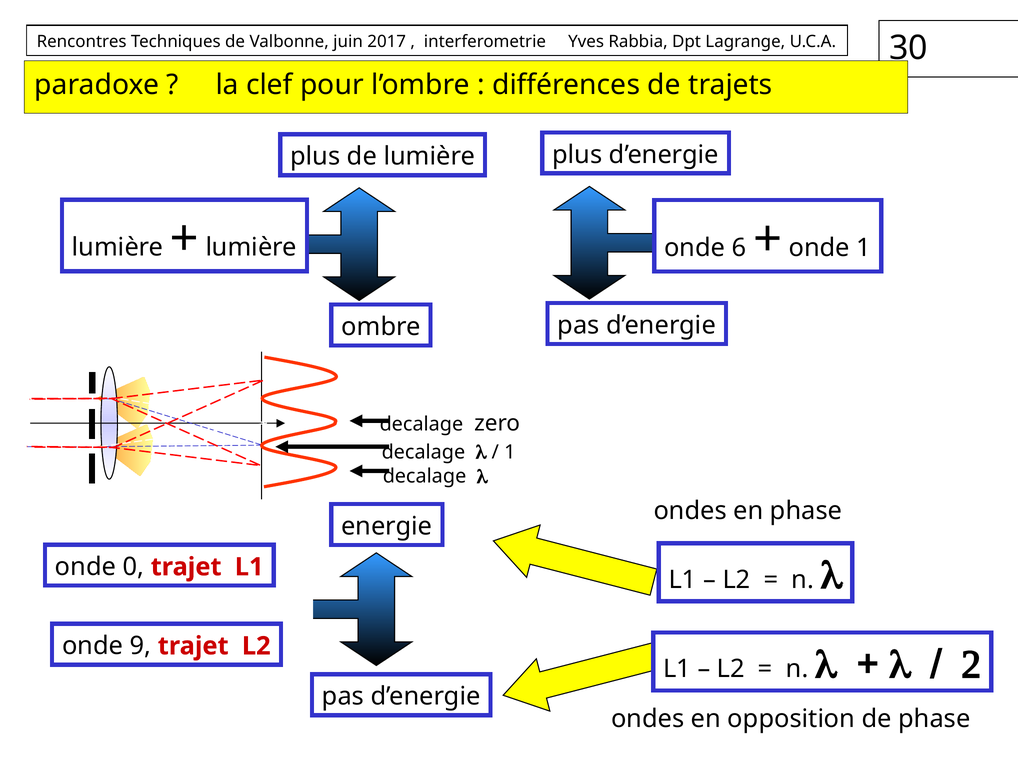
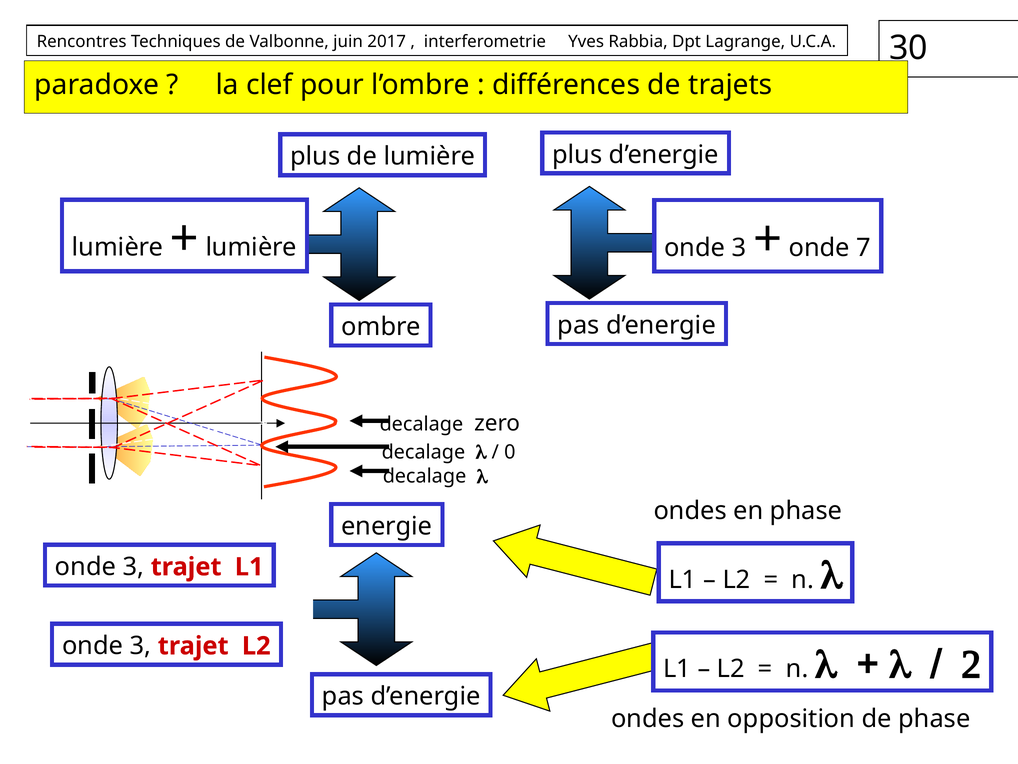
lumière onde 6: 6 -> 3 (739, 248)
onde 1: 1 -> 7 (864, 248)
1: 1 -> 0 (510, 452)
0: 0 -> 3 (133, 567)
9: 9 -> 3 (140, 646)
